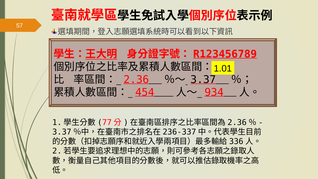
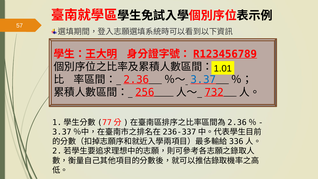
3.37 colour: black -> blue (203, 80)
454: 454 -> 256 (145, 92)
934: 934 -> 732 (214, 92)
